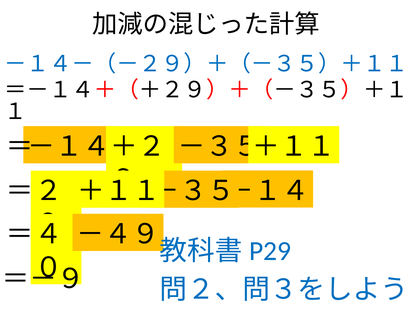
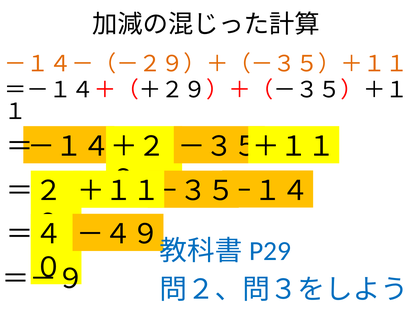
－１４－（－２９）＋（－３５）＋１１ colour: blue -> orange (206, 64)
